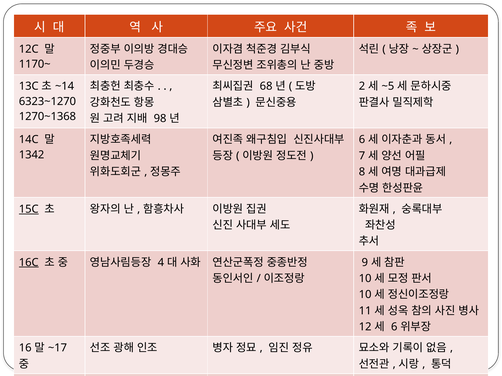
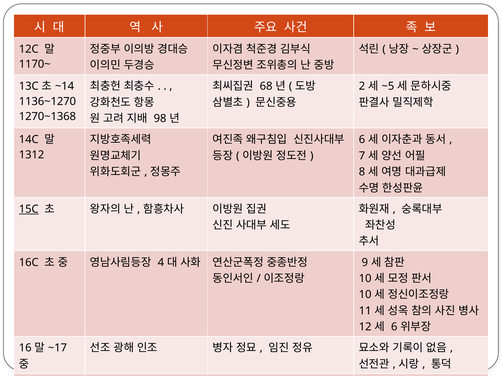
6323~1270: 6323~1270 -> 1136~1270 (47, 102)
1342: 1342 -> 1312 (32, 155)
16C underline: present -> none (29, 263)
